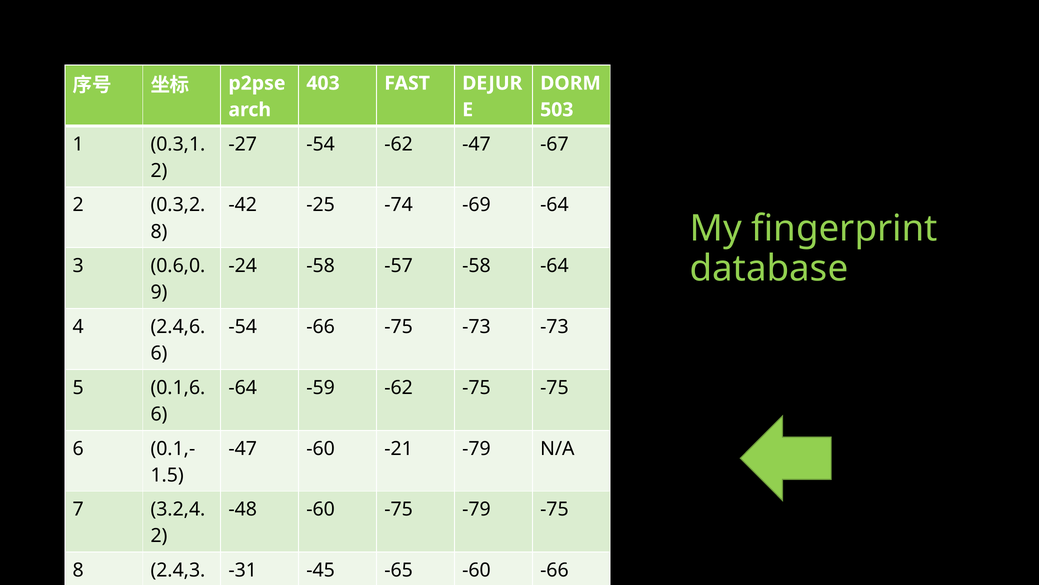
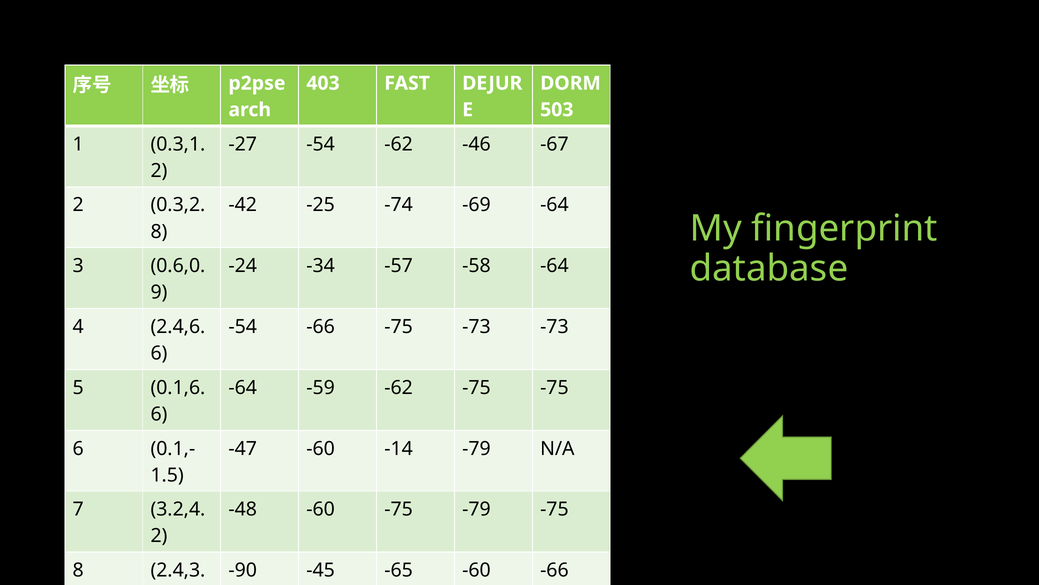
-62 -47: -47 -> -46 (476, 144)
-24 -58: -58 -> -34 (321, 266)
-21: -21 -> -14 (399, 448)
-31: -31 -> -90 (243, 570)
